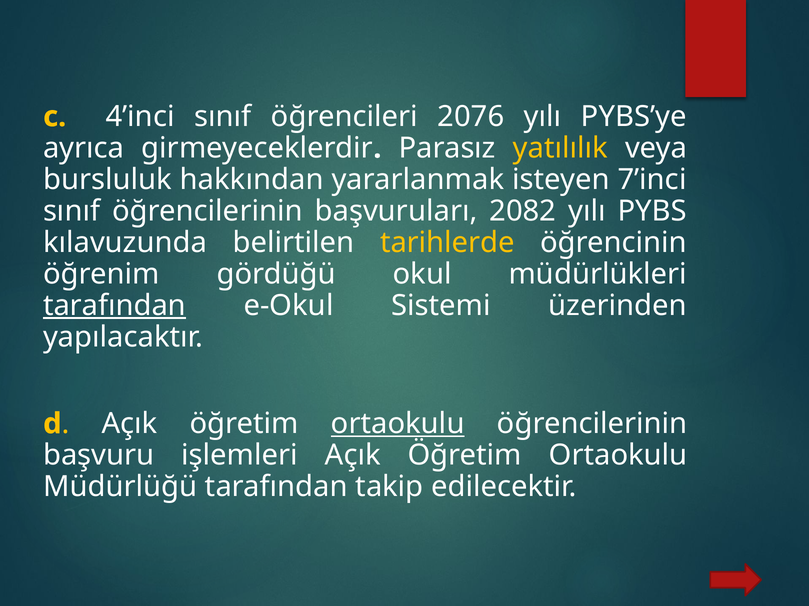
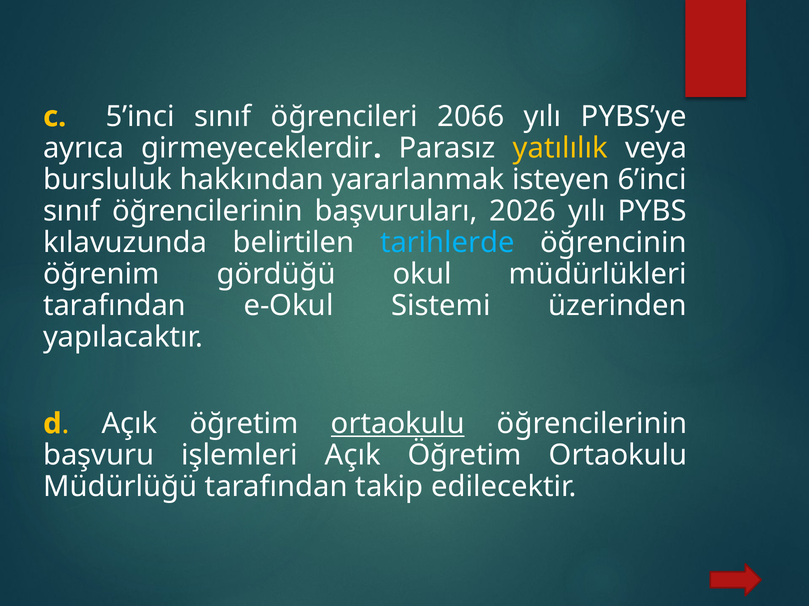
4’inci: 4’inci -> 5’inci (140, 117)
2076: 2076 -> 2066 (471, 117)
7’inci: 7’inci -> 6’inci (652, 180)
2082: 2082 -> 2026 (523, 211)
tarihlerde colour: yellow -> light blue (447, 243)
tarafından underline: present -> none (115, 306)
